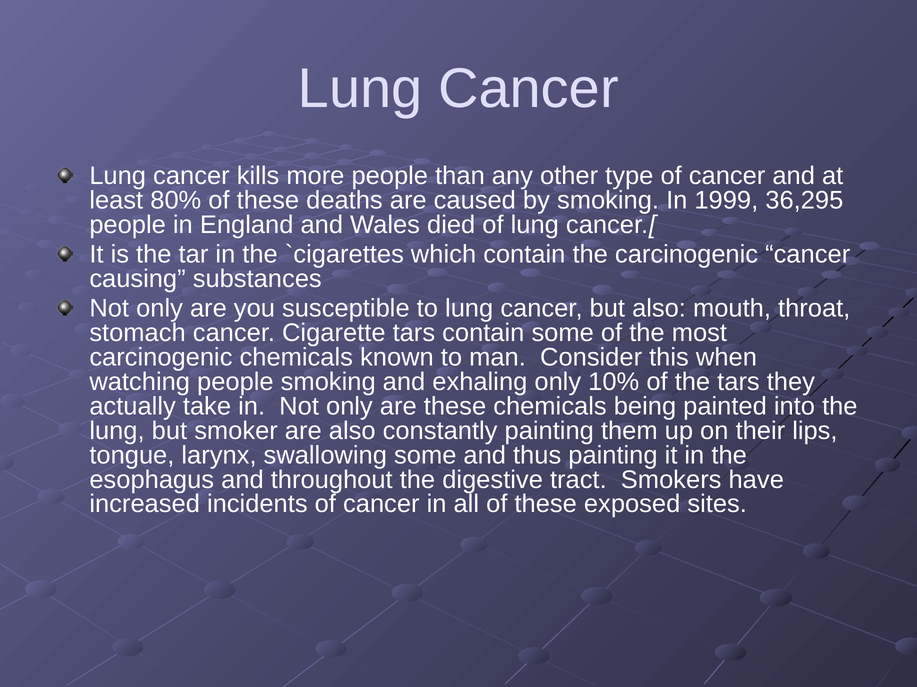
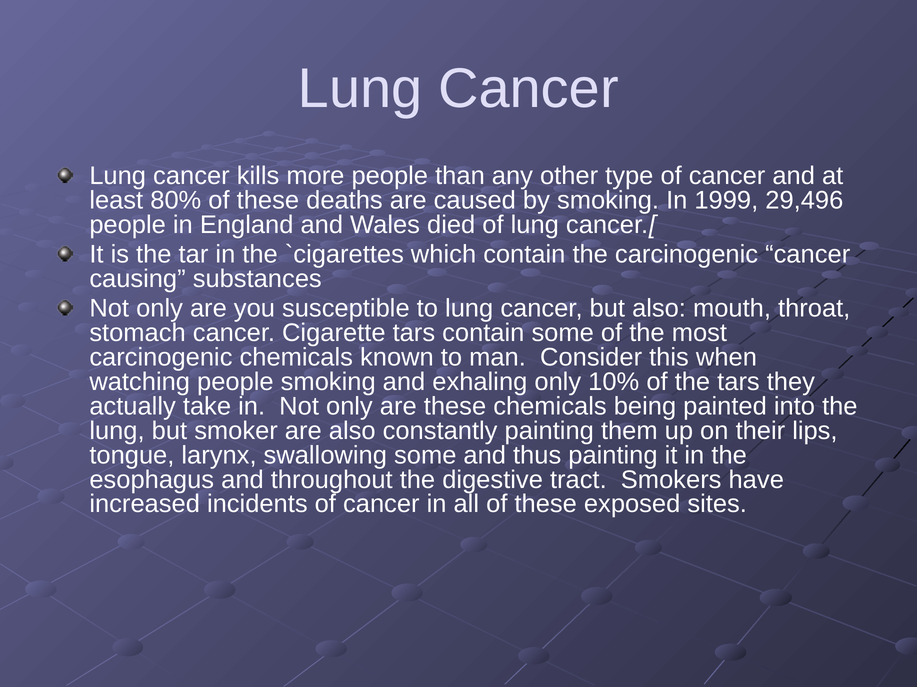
36,295: 36,295 -> 29,496 (804, 201)
